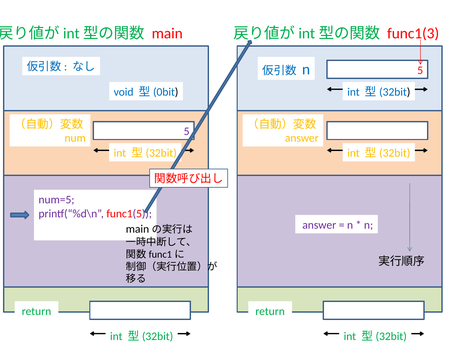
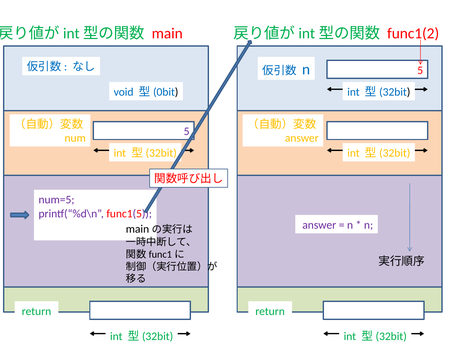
func1(3: func1(3 -> func1(2 (413, 33)
